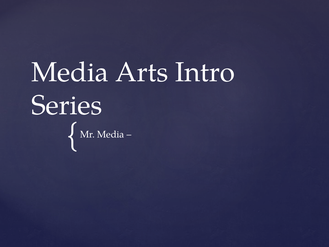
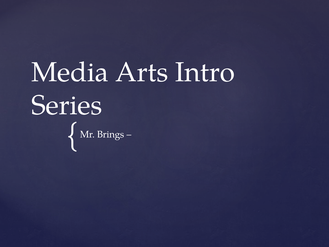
Mr Media: Media -> Brings (111, 134)
